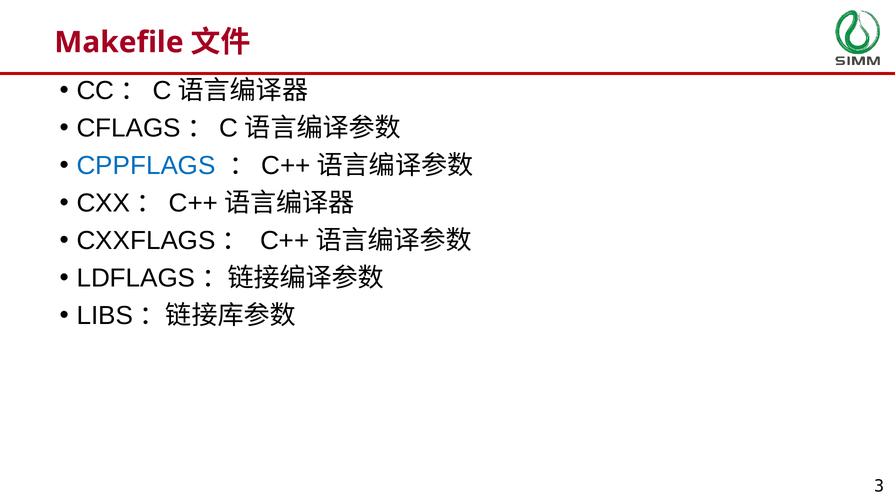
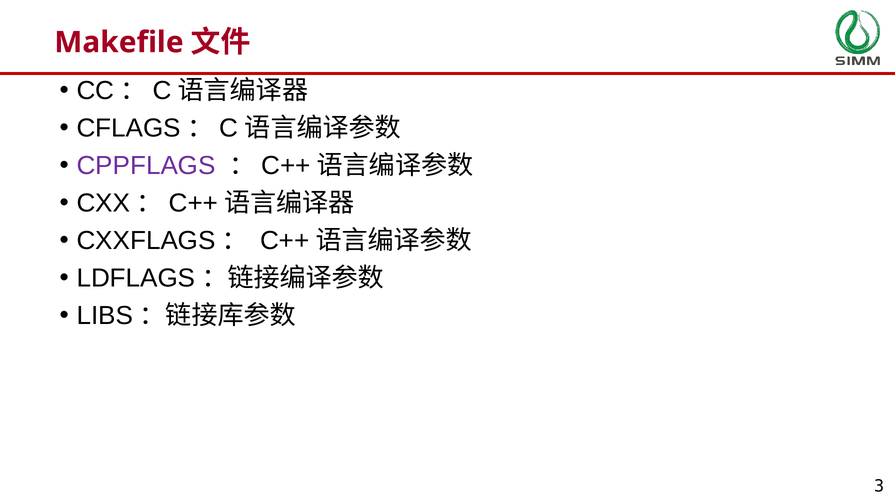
CPPFLAGS colour: blue -> purple (146, 166)
